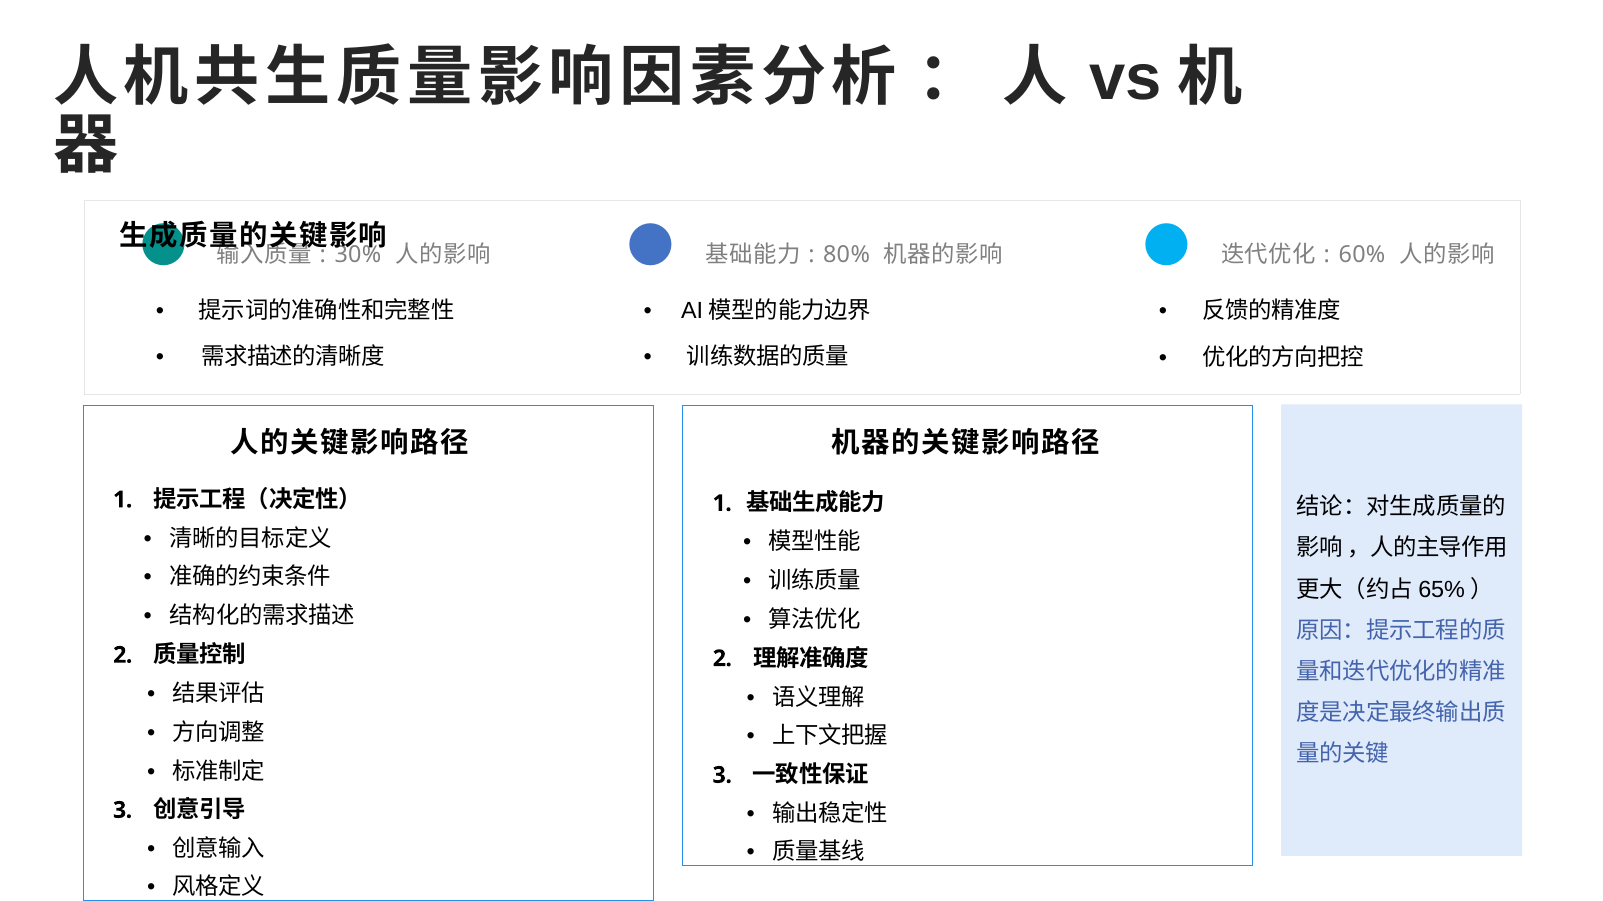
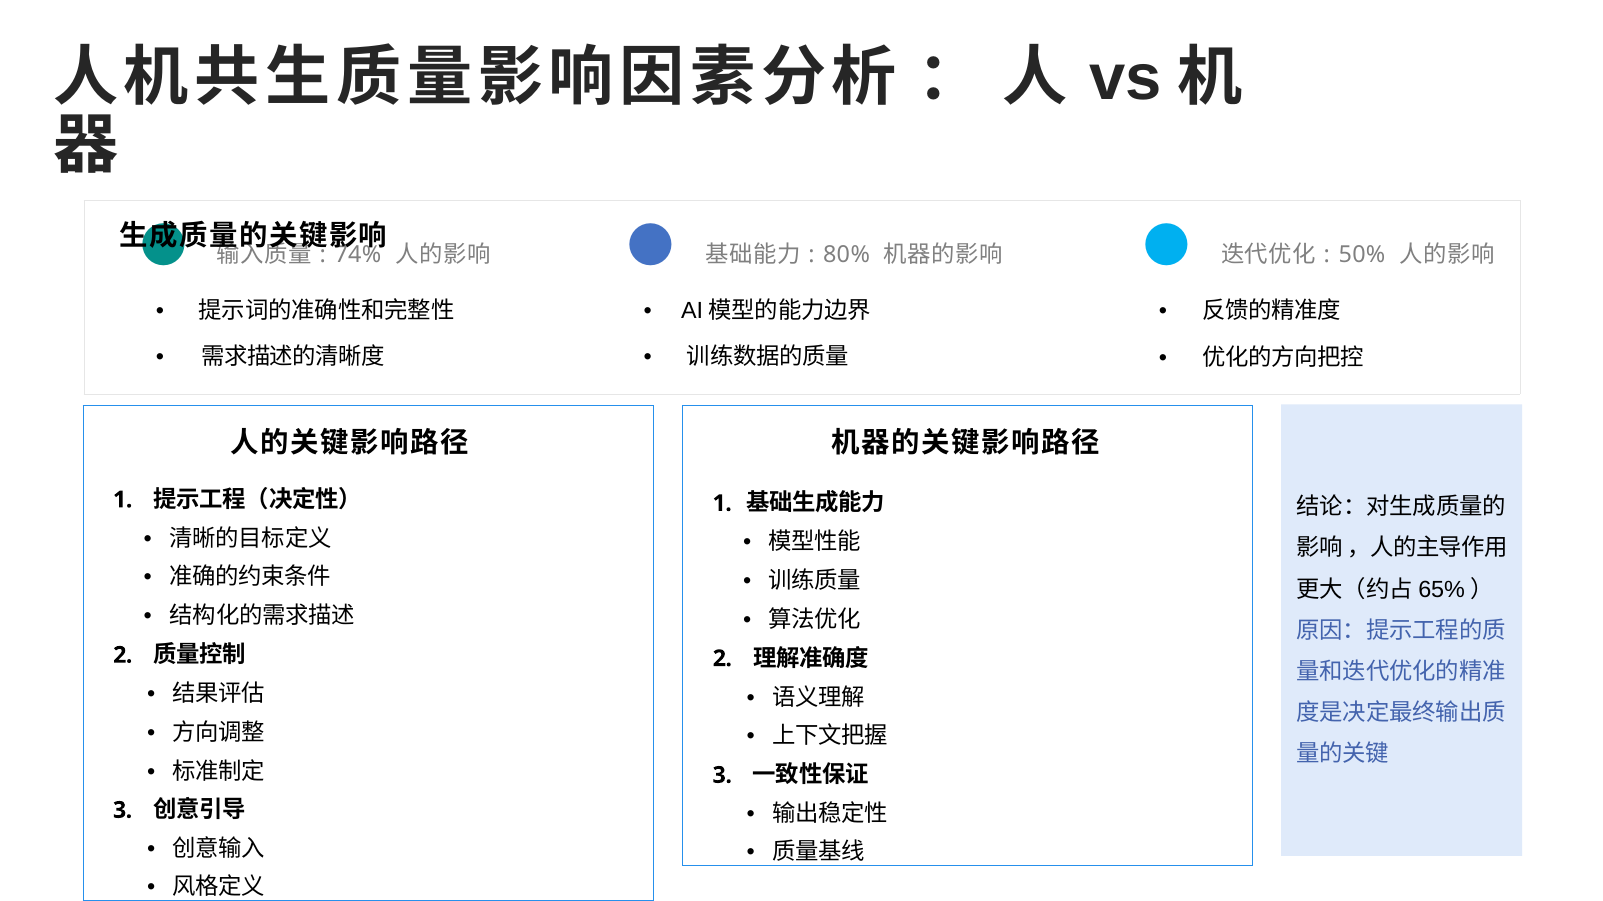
30%: 30% -> 74% (358, 255)
60%: 60% -> 50% (1362, 255)
